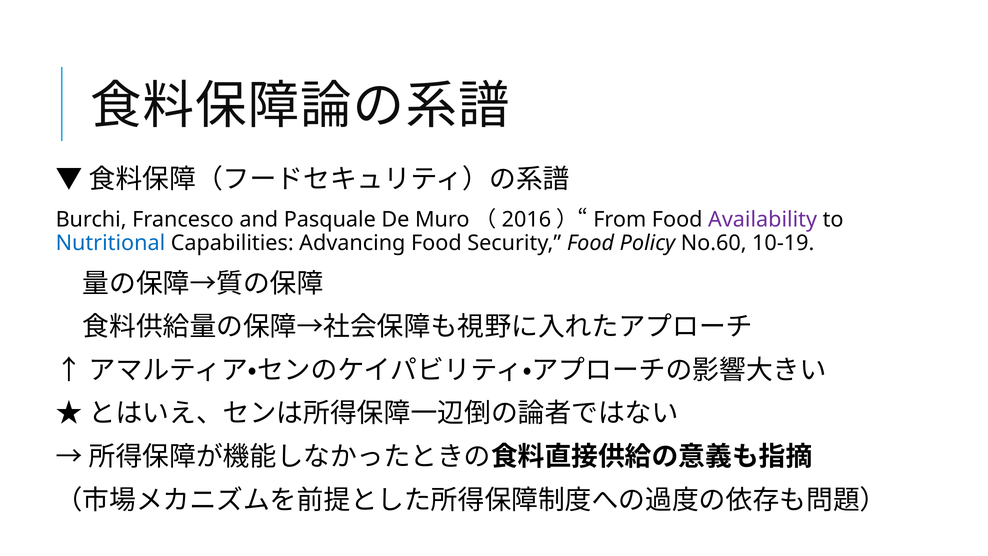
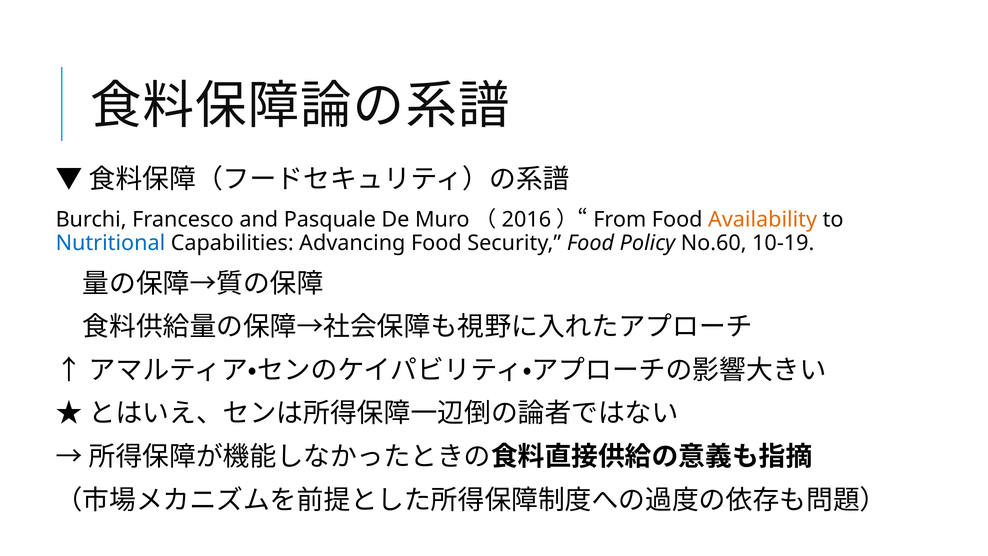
Availability colour: purple -> orange (763, 220)
